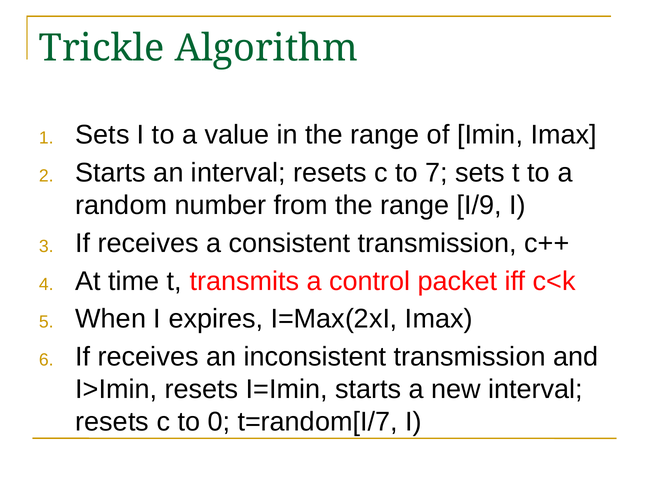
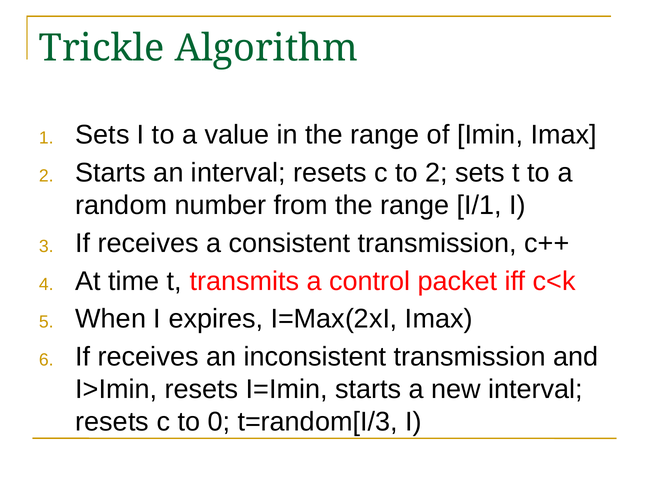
to 7: 7 -> 2 (437, 173)
I/9: I/9 -> I/1 (479, 205)
t=random[I/7: t=random[I/7 -> t=random[I/3 (318, 422)
